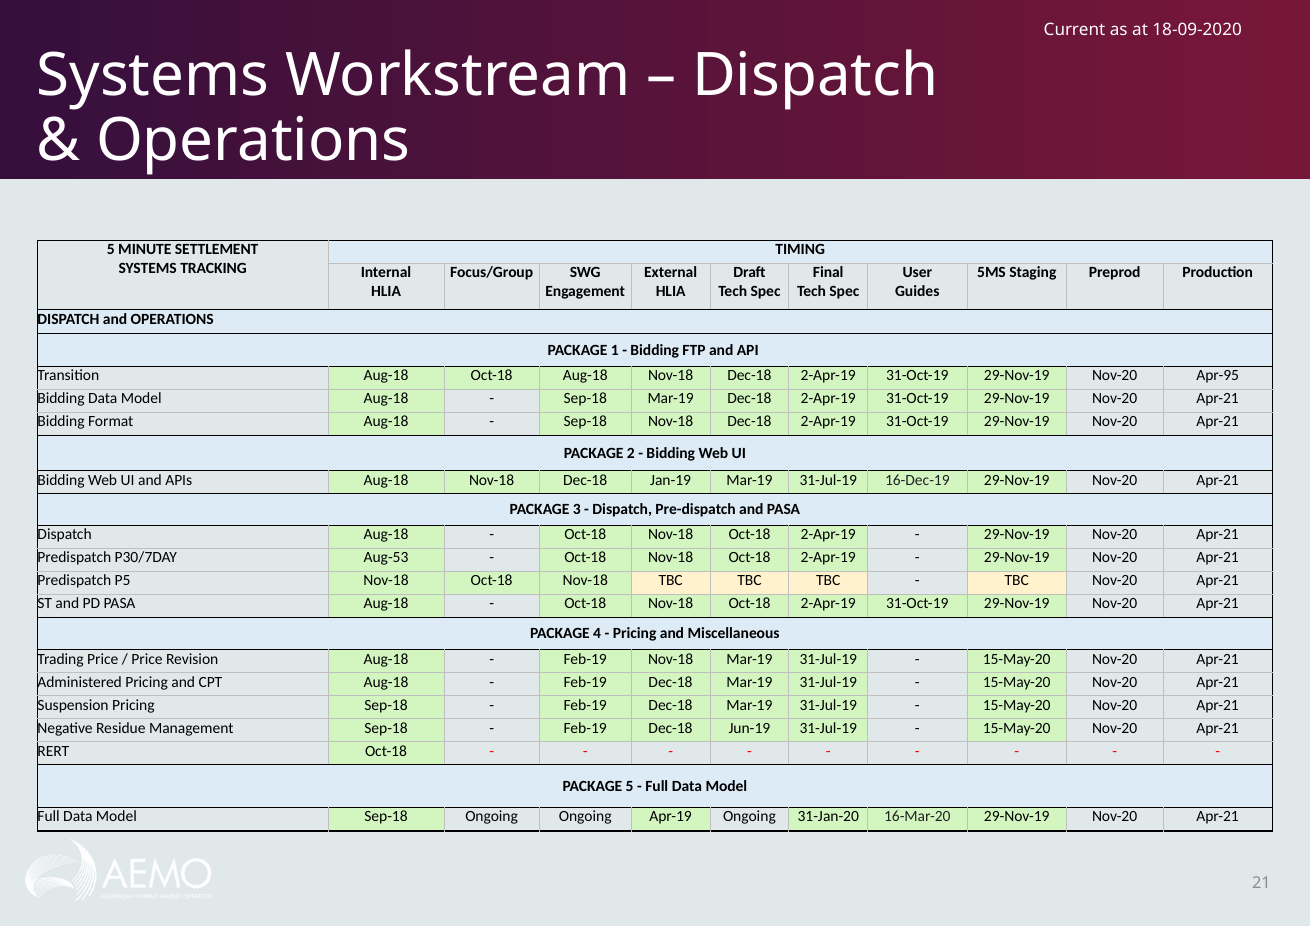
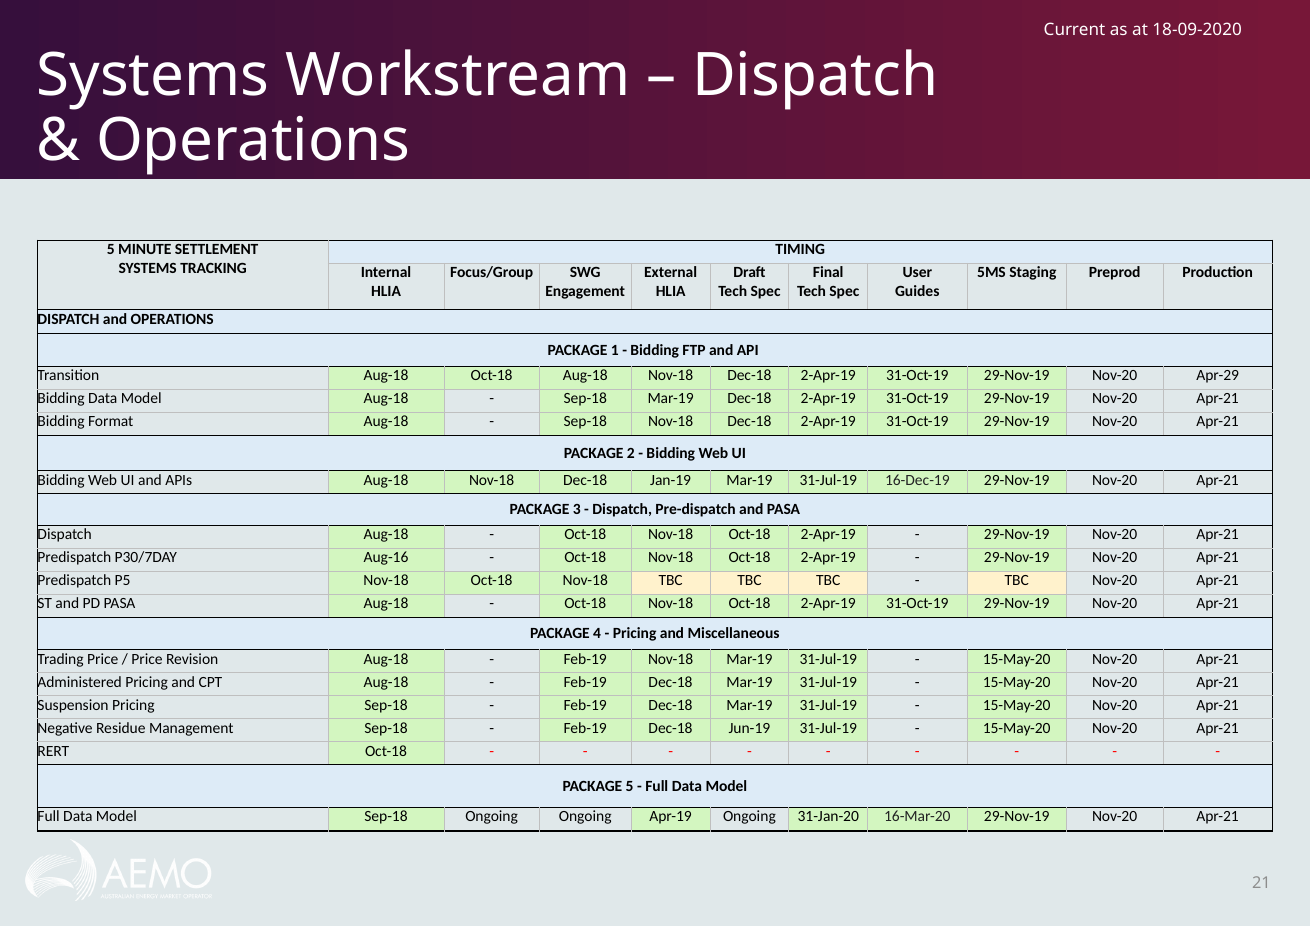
Apr-95: Apr-95 -> Apr-29 (1218, 376)
Aug-53: Aug-53 -> Aug-16 (386, 558)
